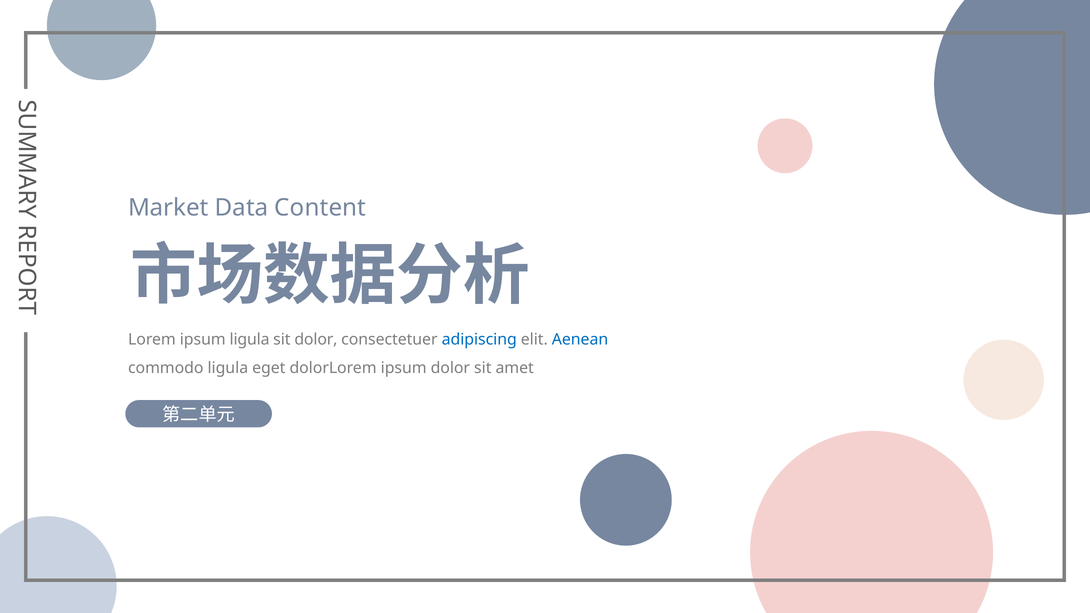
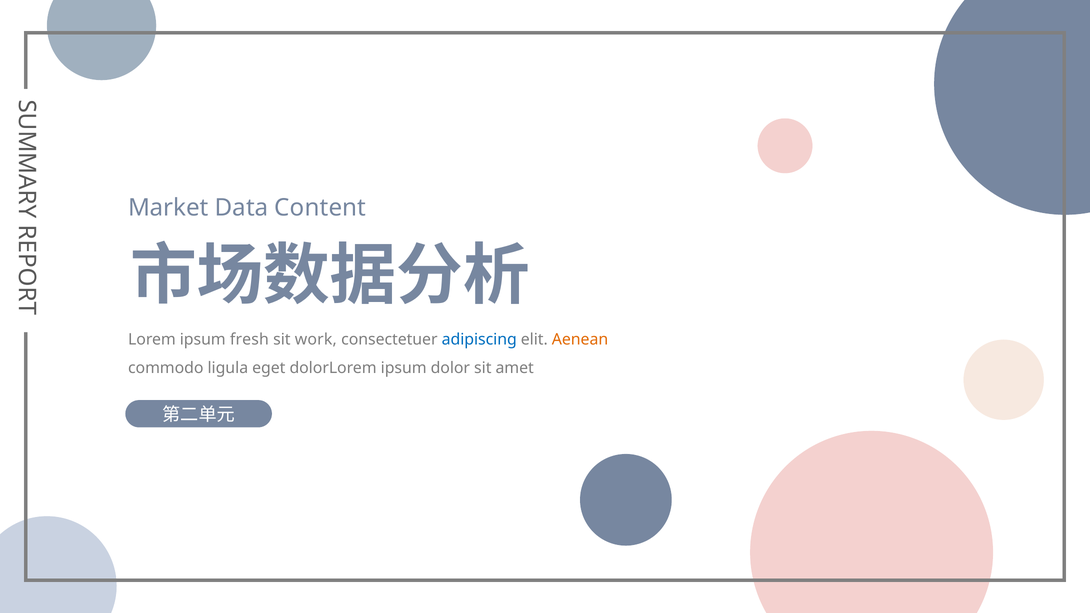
ipsum ligula: ligula -> fresh (249, 340)
sit dolor: dolor -> work (316, 340)
Aenean colour: blue -> orange (580, 340)
